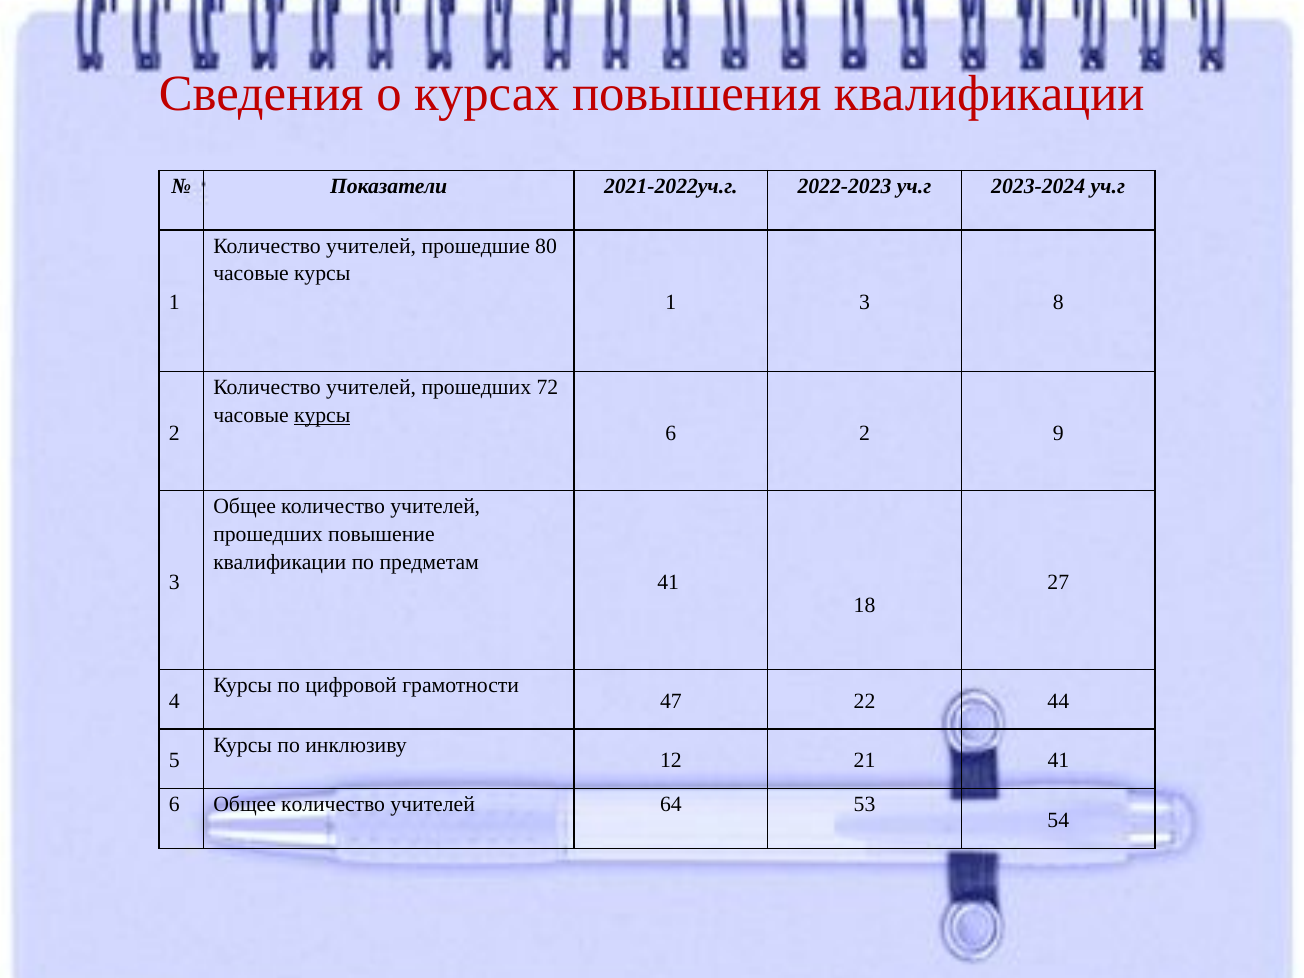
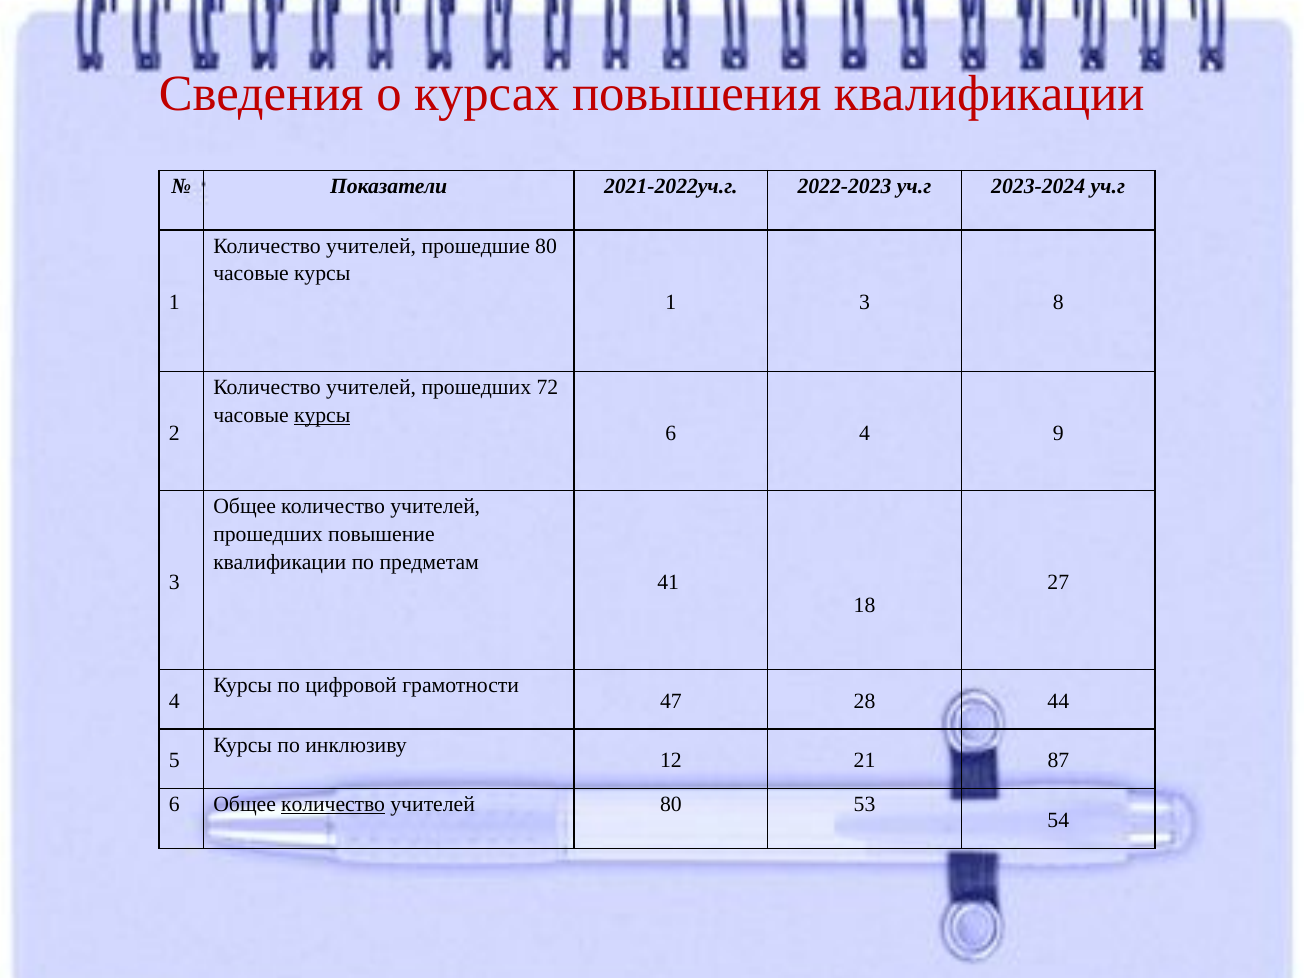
6 2: 2 -> 4 (865, 433)
22: 22 -> 28 (865, 701)
21 41: 41 -> 87 (1058, 761)
количество underline: none -> present (333, 804)
учителей 64: 64 -> 80 (671, 804)
